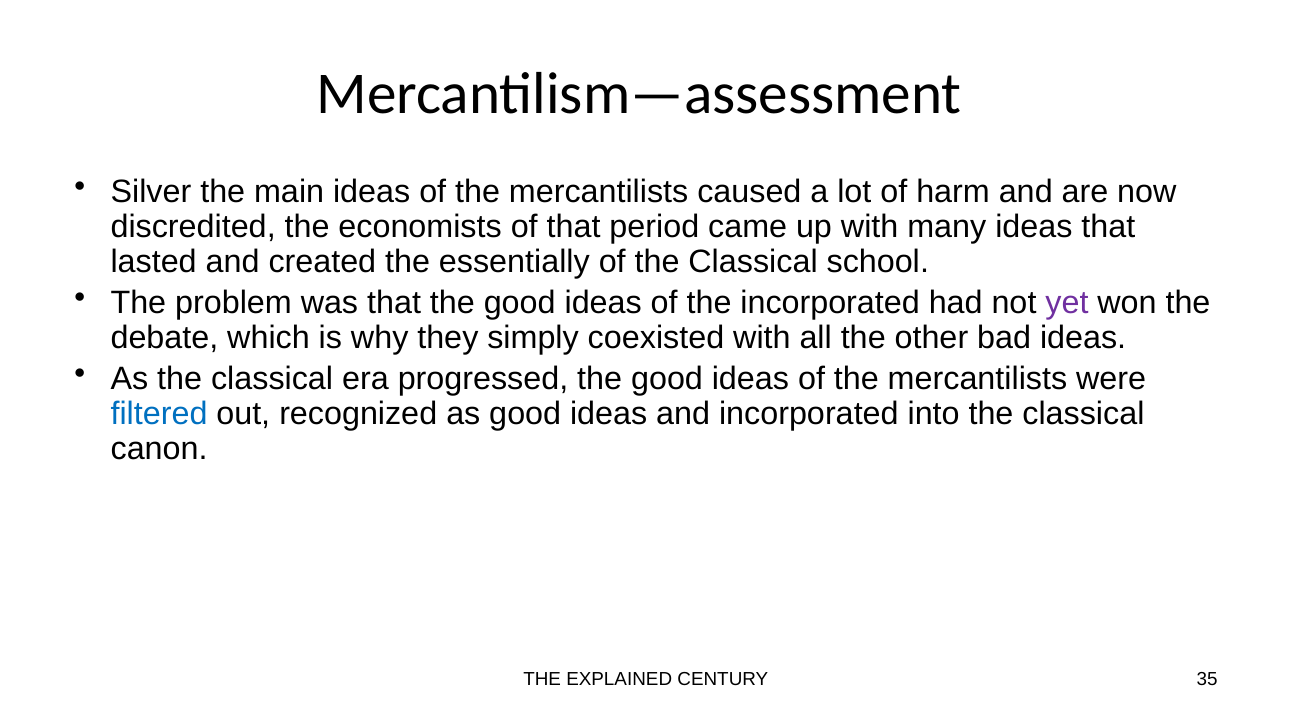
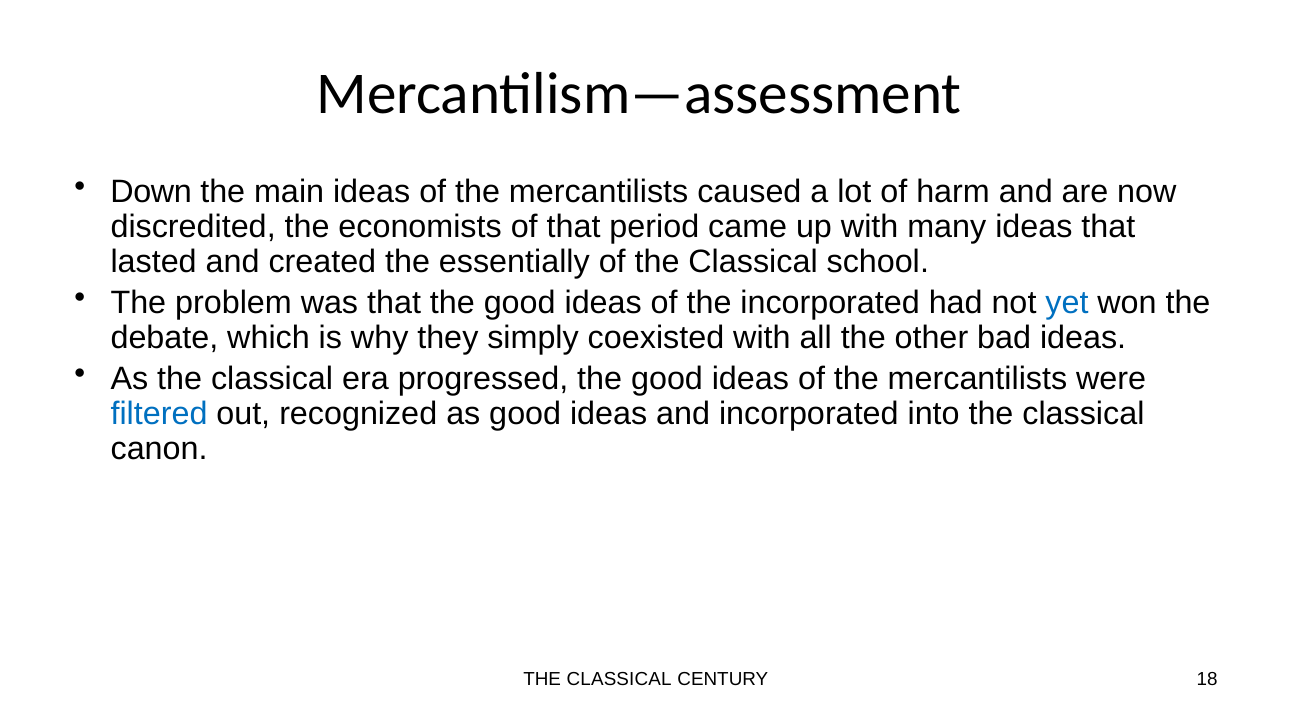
Silver: Silver -> Down (151, 192)
yet colour: purple -> blue (1067, 303)
EXPLAINED: EXPLAINED -> CLASSICAL (619, 679)
35: 35 -> 18 (1207, 679)
